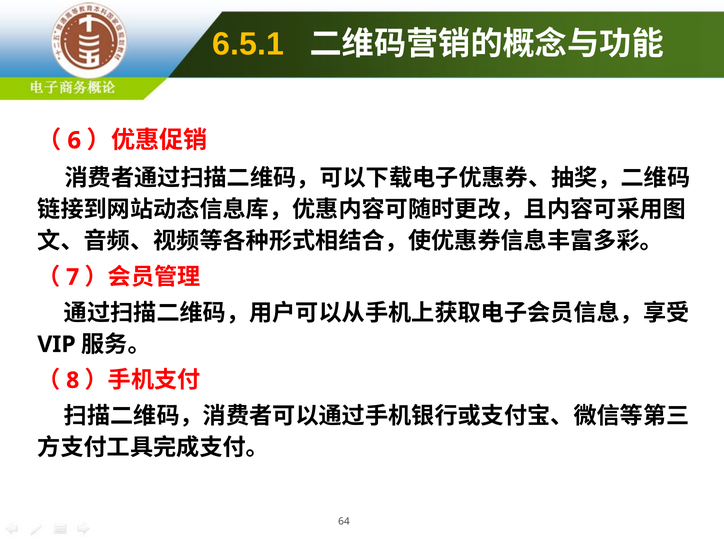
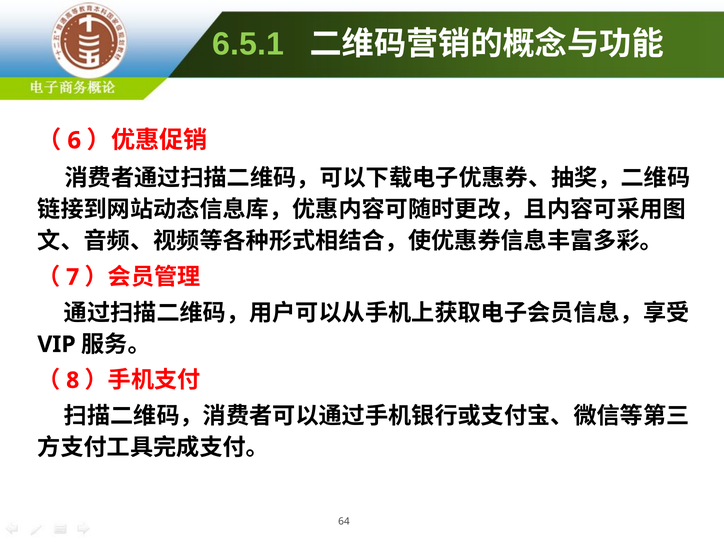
6.5.1 colour: yellow -> light green (248, 44)
